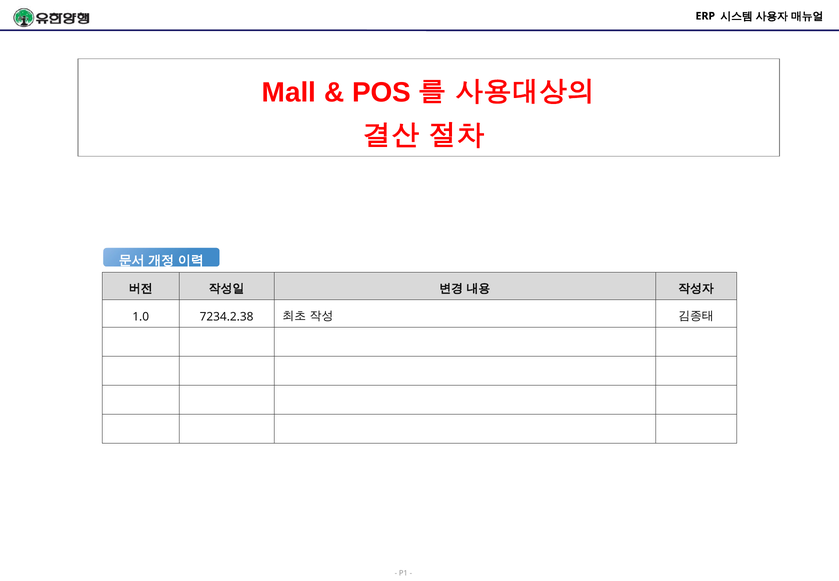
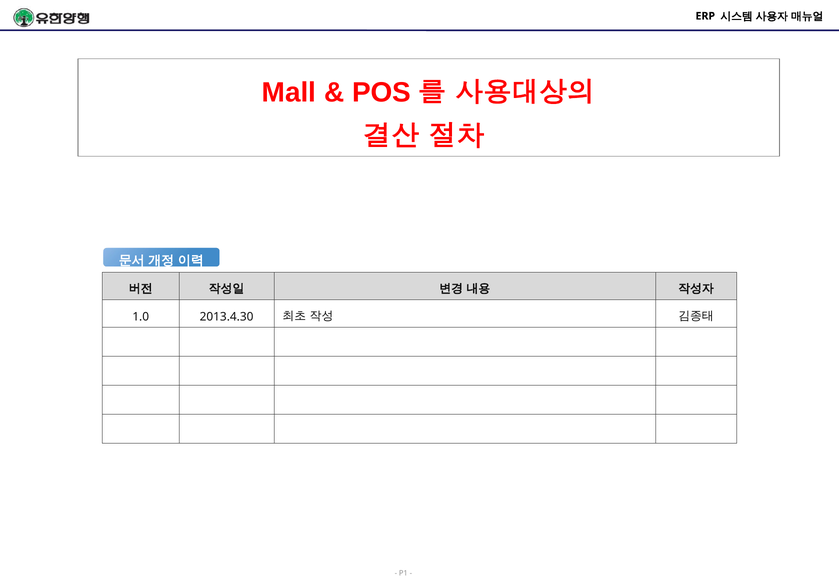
7234.2.38: 7234.2.38 -> 2013.4.30 (227, 317)
